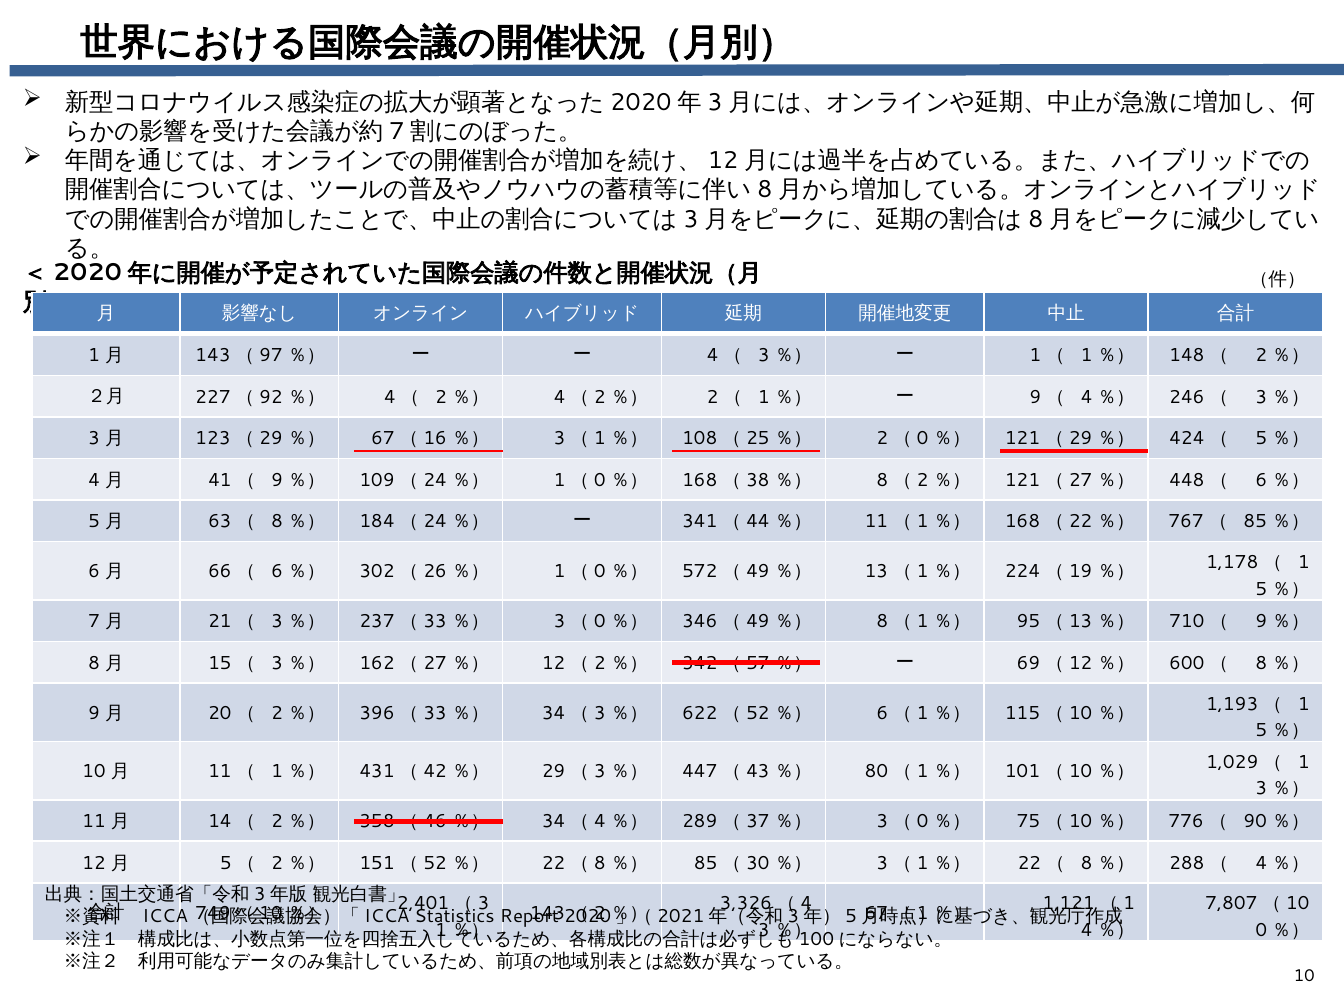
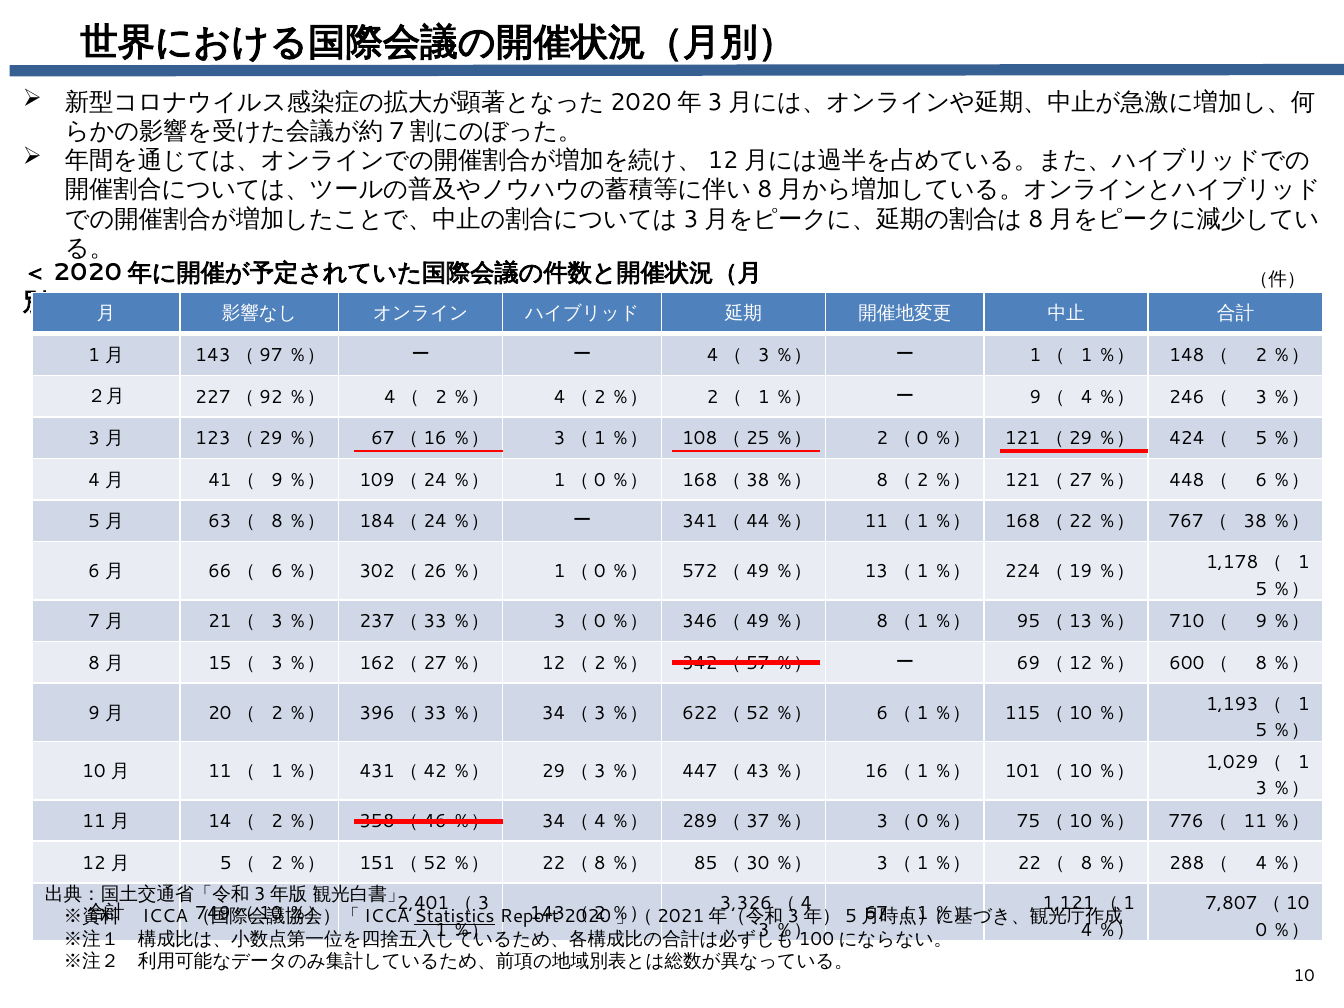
85: 85 -> 38 (1255, 522)
80: 80 -> 16 (876, 772)
90: 90 -> 11 (1255, 821)
Statistics underline: none -> present (455, 917)
